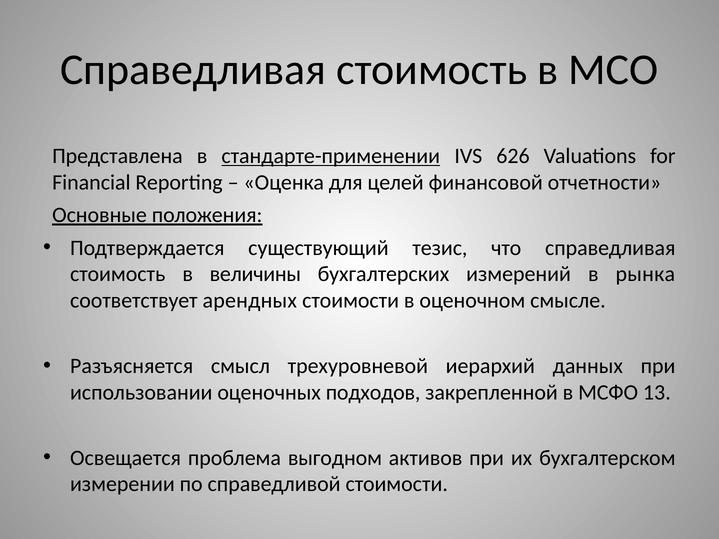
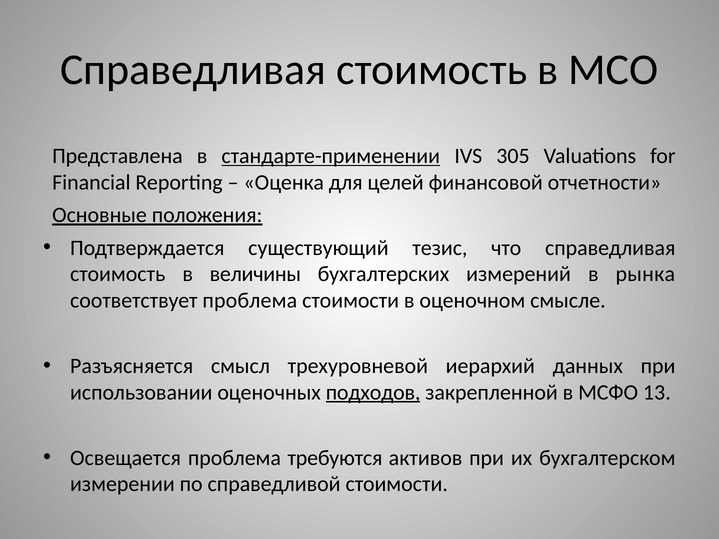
626: 626 -> 305 (513, 156)
соответствует арендных: арендных -> проблема (250, 301)
подходов underline: none -> present (373, 393)
выгодном: выгодном -> требуются (335, 458)
